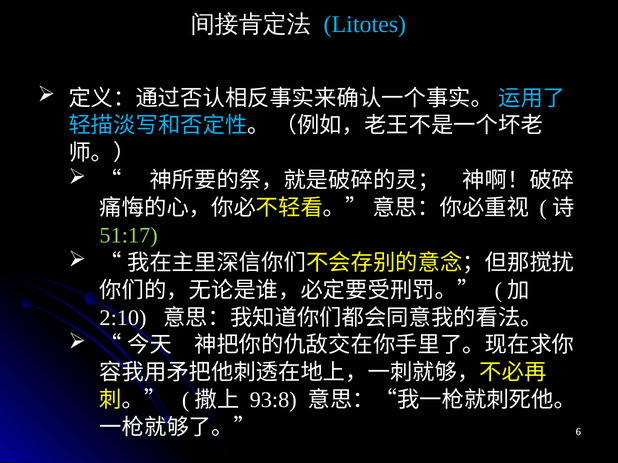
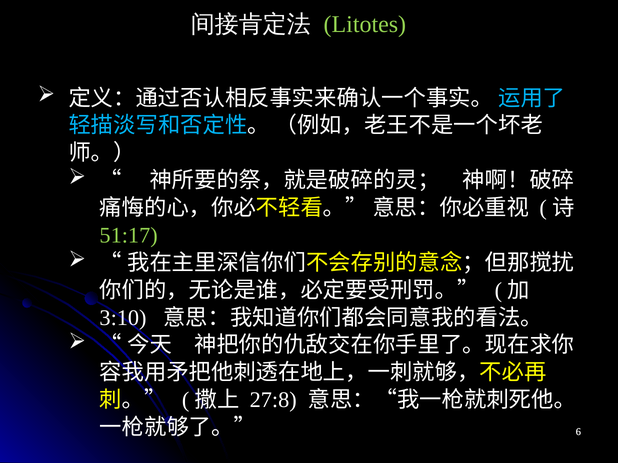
Litotes colour: light blue -> light green (365, 24)
2:10: 2:10 -> 3:10 (123, 318)
93:8: 93:8 -> 27:8 (273, 400)
